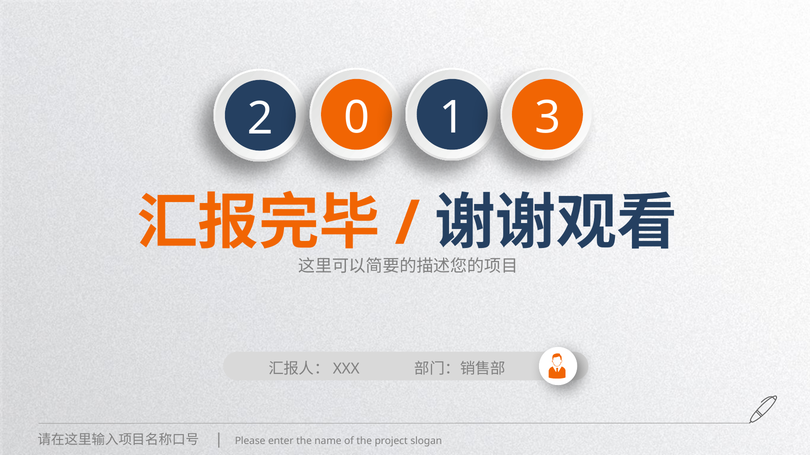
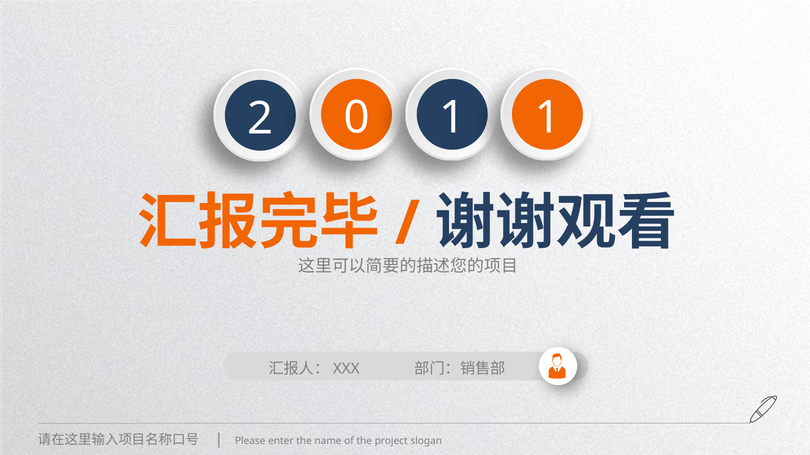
3: 3 -> 1 (548, 118)
